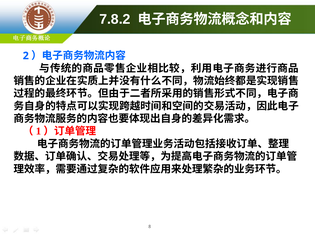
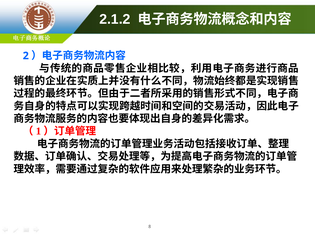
7.8.2: 7.8.2 -> 2.1.2 (115, 19)
